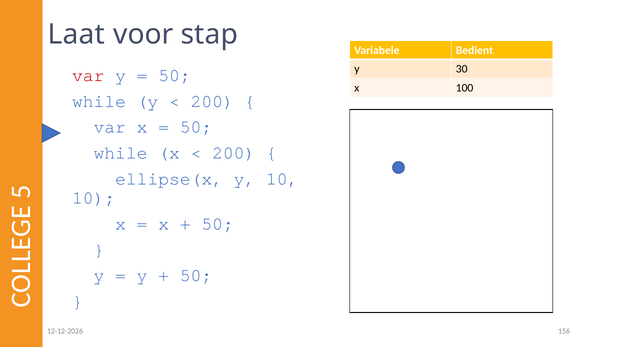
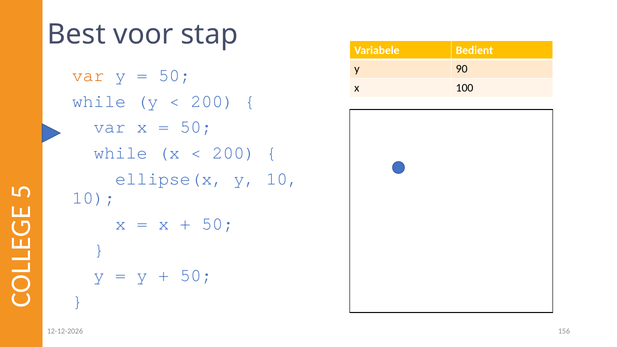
Laat: Laat -> Best (76, 34)
30: 30 -> 90 (462, 69)
var colour: red -> orange (88, 75)
